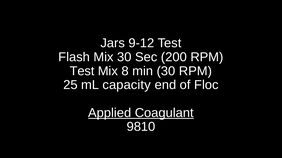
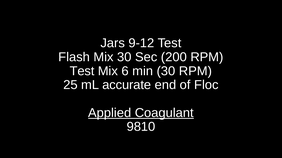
8: 8 -> 6 (125, 71)
capacity: capacity -> accurate (127, 85)
